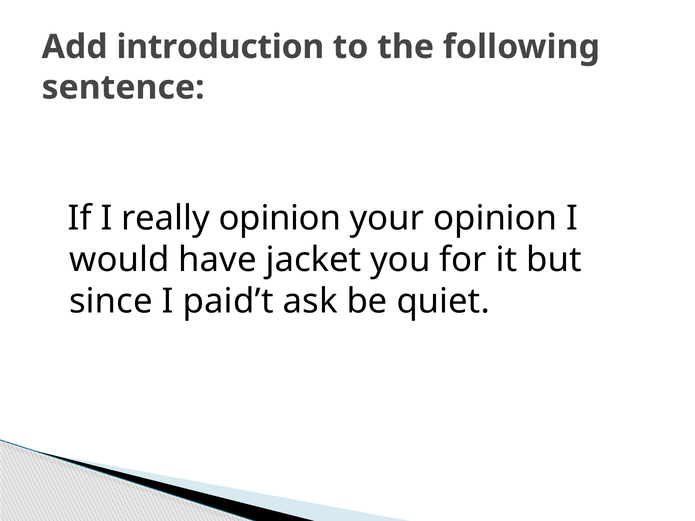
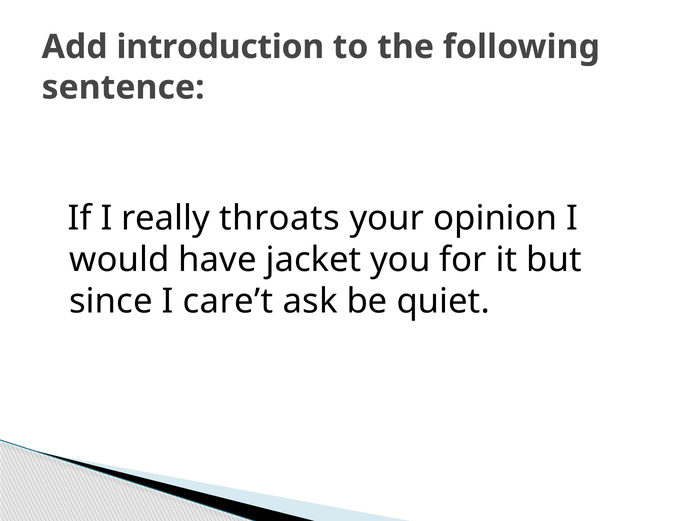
really opinion: opinion -> throats (280, 218)
paid’t: paid’t -> care’t (228, 302)
